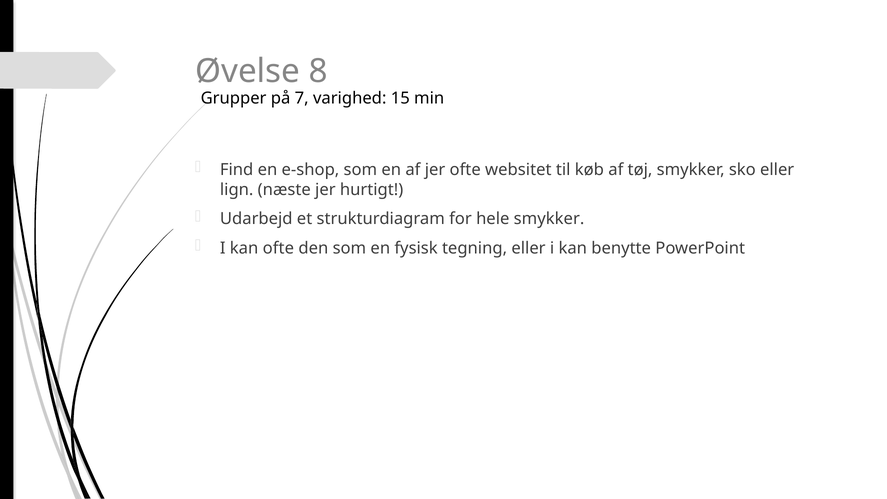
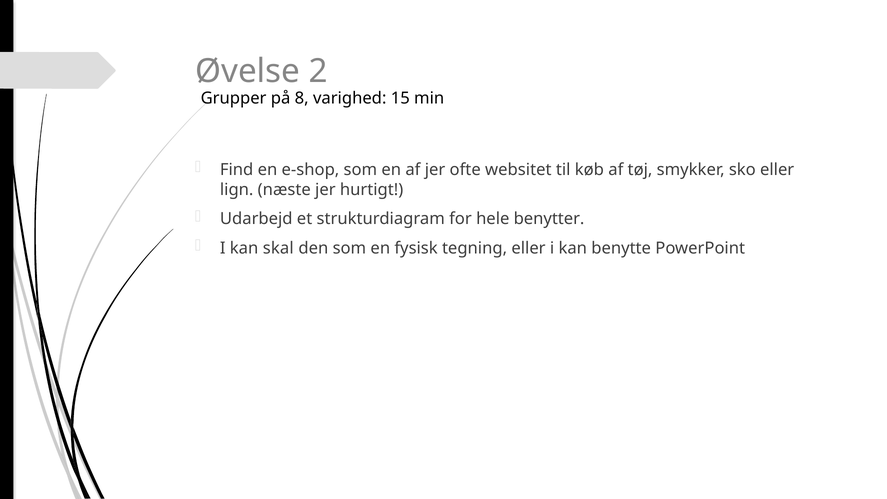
8: 8 -> 2 (318, 71)
7: 7 -> 8 (302, 98)
hele smykker: smykker -> benytter (549, 219)
kan ofte: ofte -> skal (278, 248)
